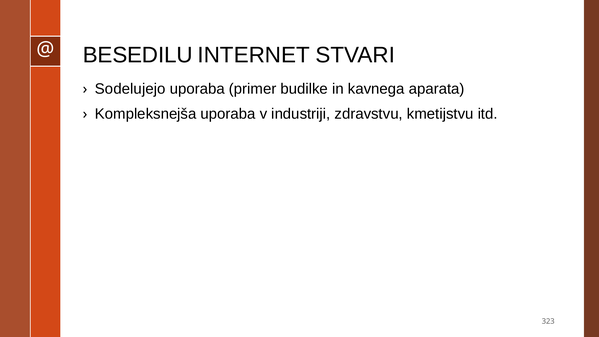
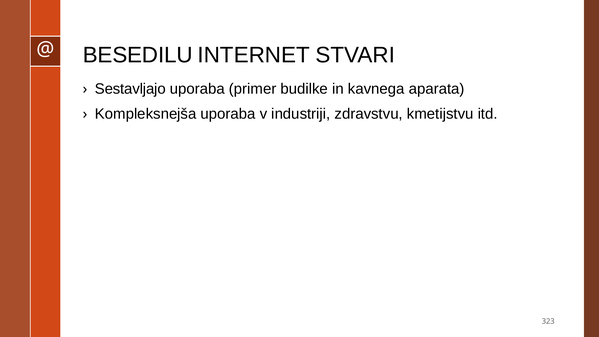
Sodelujejo: Sodelujejo -> Sestavljajo (130, 89)
